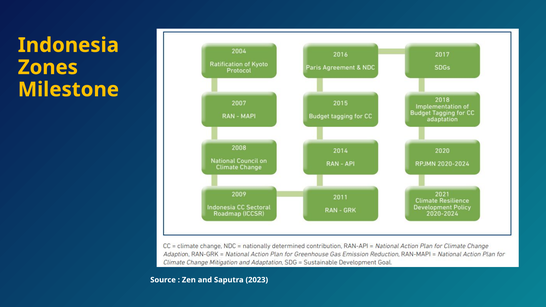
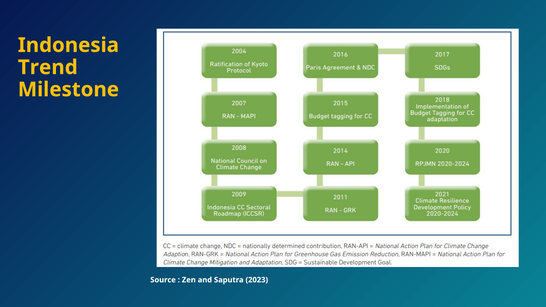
Zones: Zones -> Trend (48, 67)
